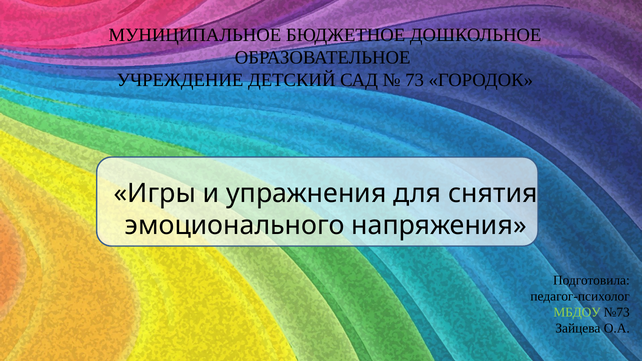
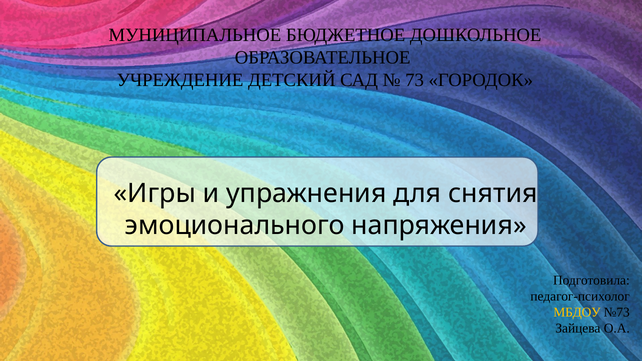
МБДОУ colour: light green -> yellow (577, 312)
